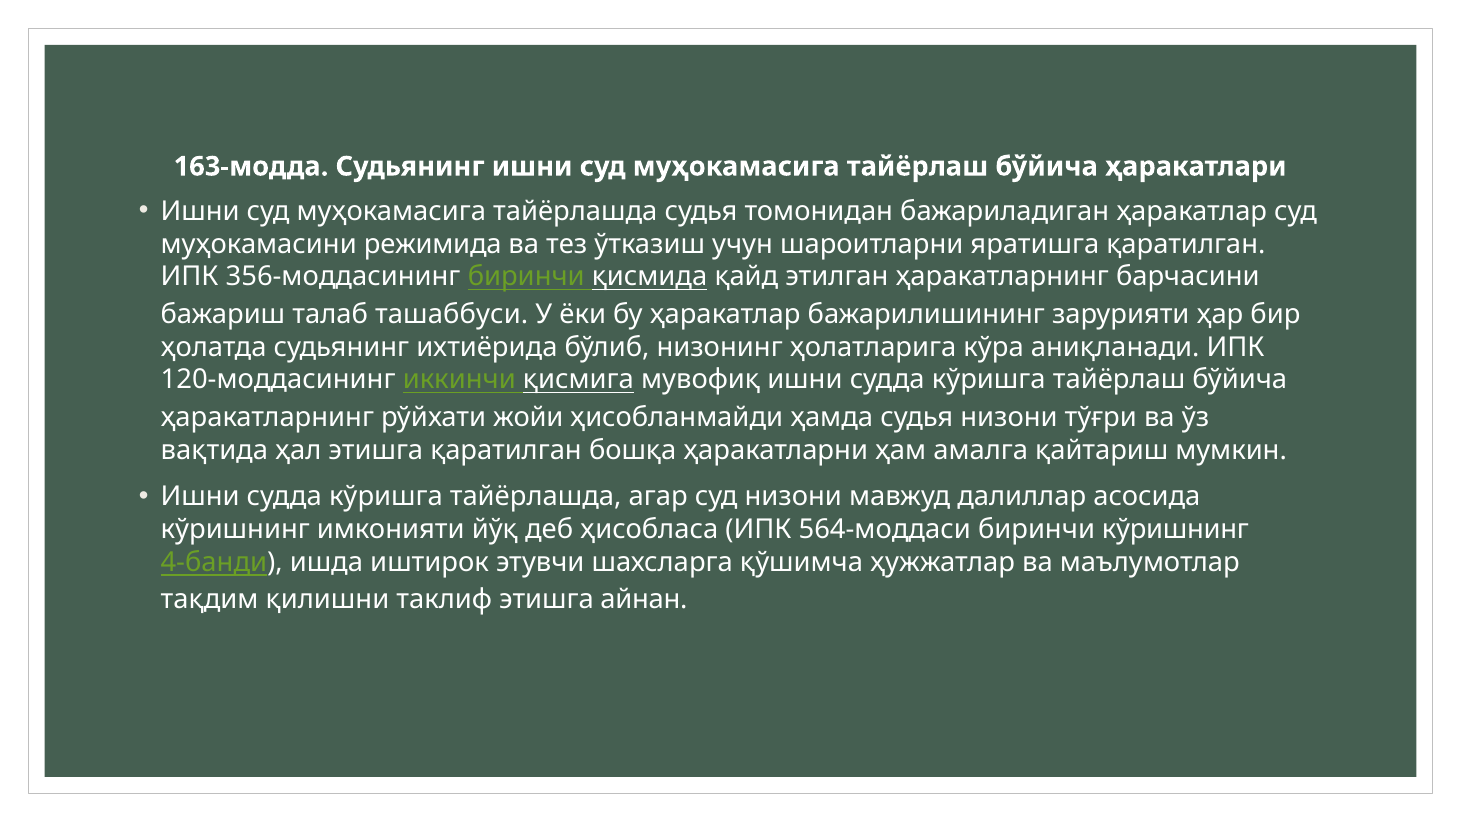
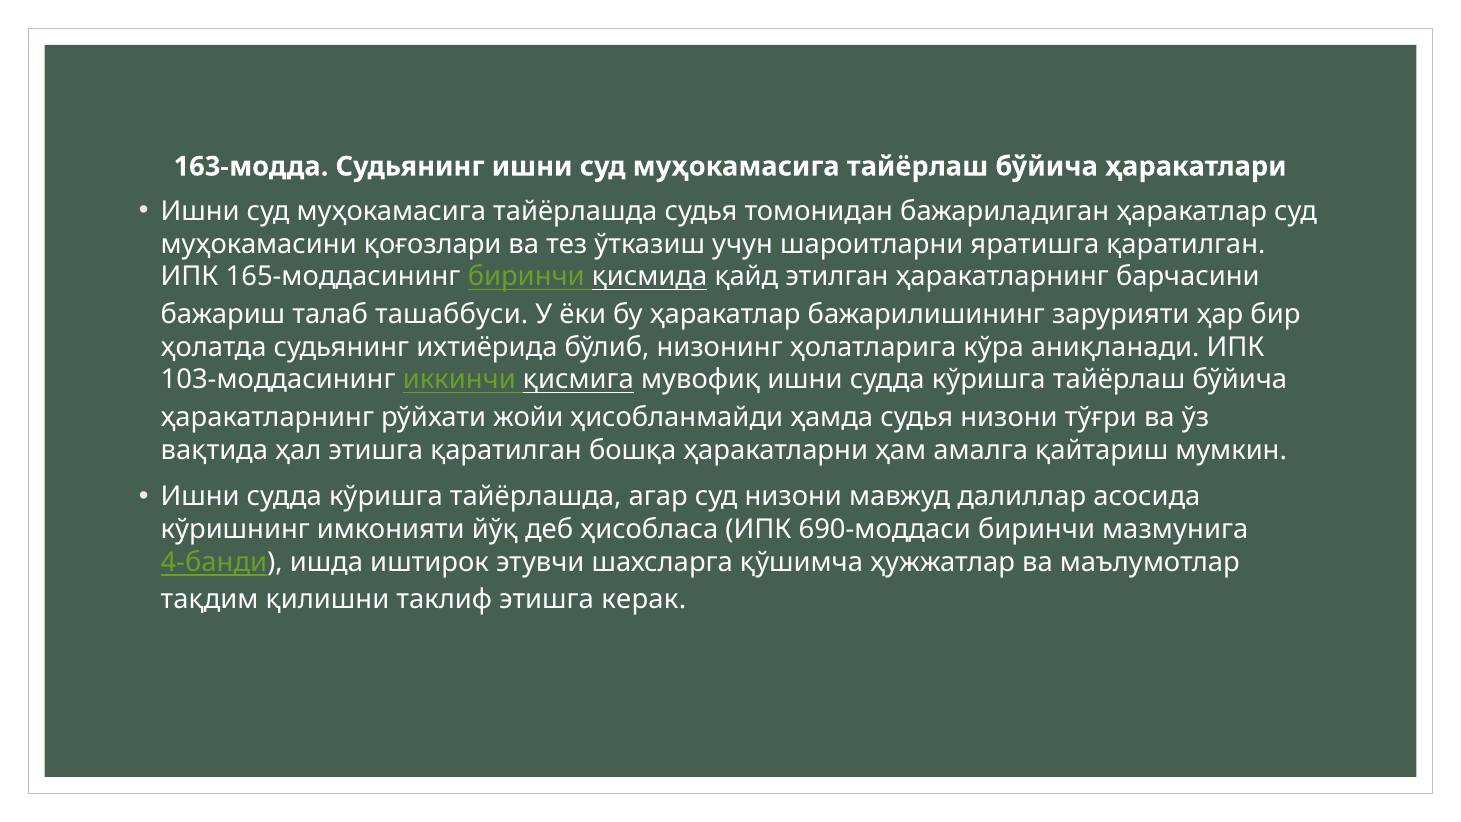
режимида: режимида -> қоғозлари (433, 244)
356-моддасининг: 356-моддасининг -> 165-моддасининг (343, 277)
120-моддасининг: 120-моддасининг -> 103-моддасининг (278, 380)
564-моддаси: 564-моддаси -> 690-моддаси (885, 529)
биринчи кўришнинг: кўришнинг -> мазмунига (1175, 529)
айнан: айнан -> керак (644, 600)
